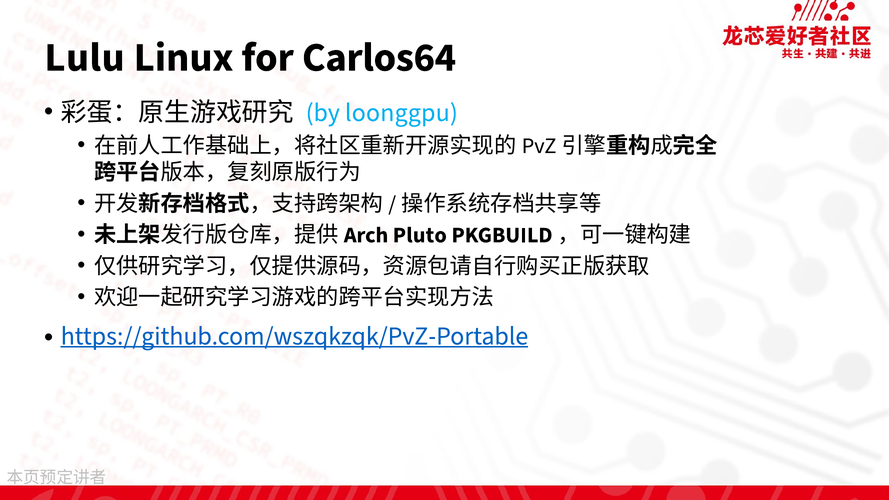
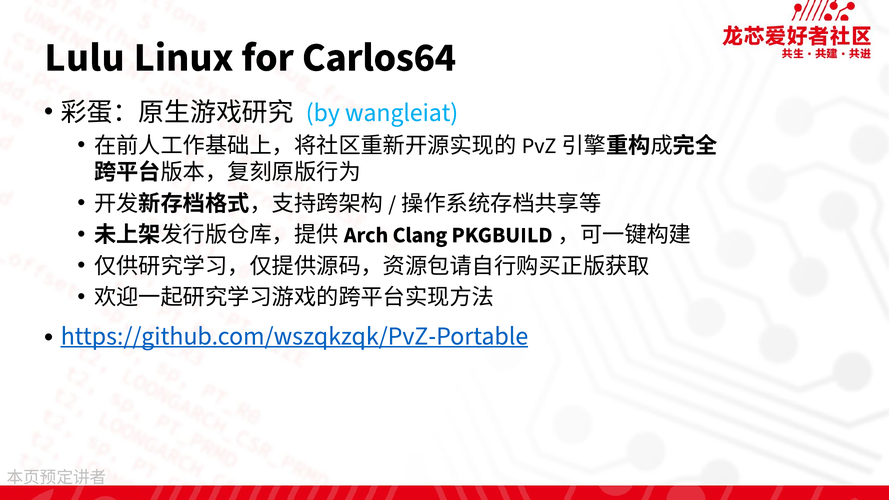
loonggpu: loonggpu -> wangleiat (402, 113)
Pluto: Pluto -> Clang (420, 235)
